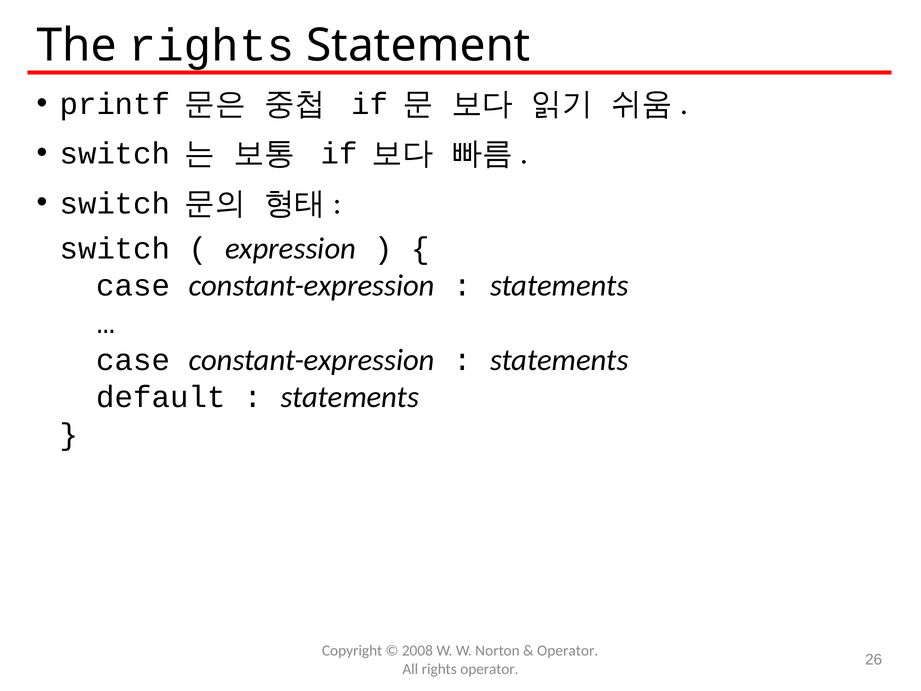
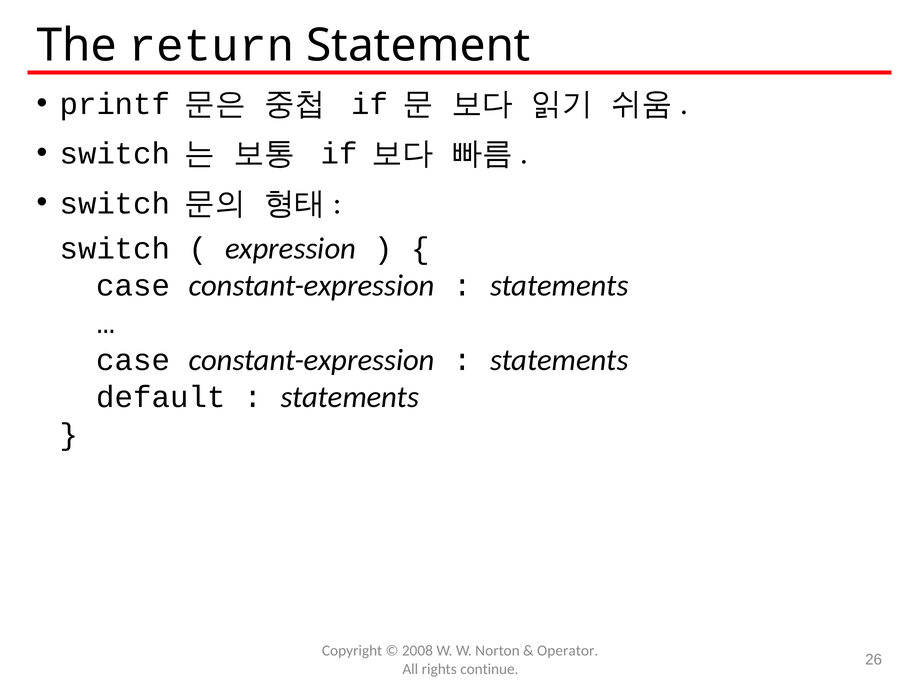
The rights: rights -> return (211, 46)
rights operator: operator -> continue (489, 669)
